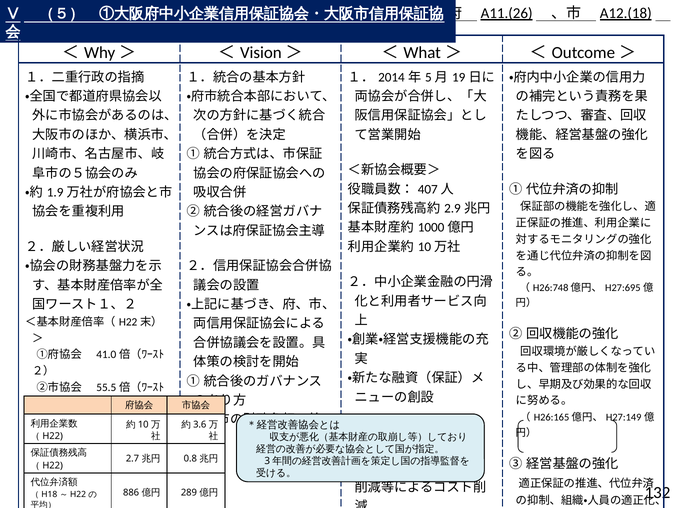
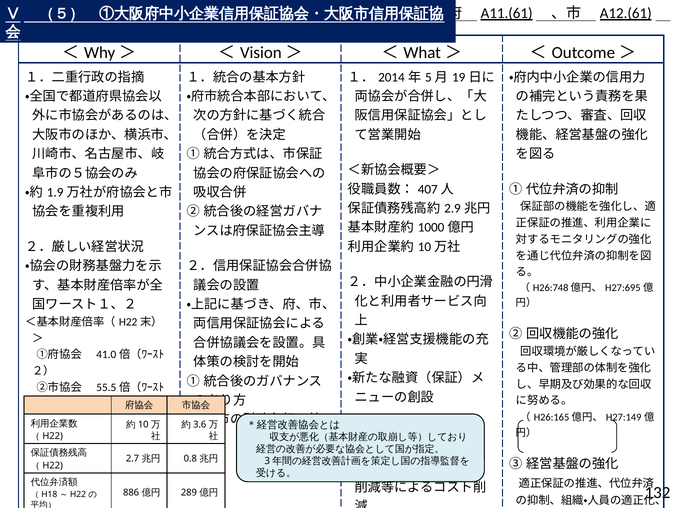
A11.(26: A11.(26 -> A11.(61 (507, 13)
A12.(18: A12.(18 -> A12.(61 (626, 13)
